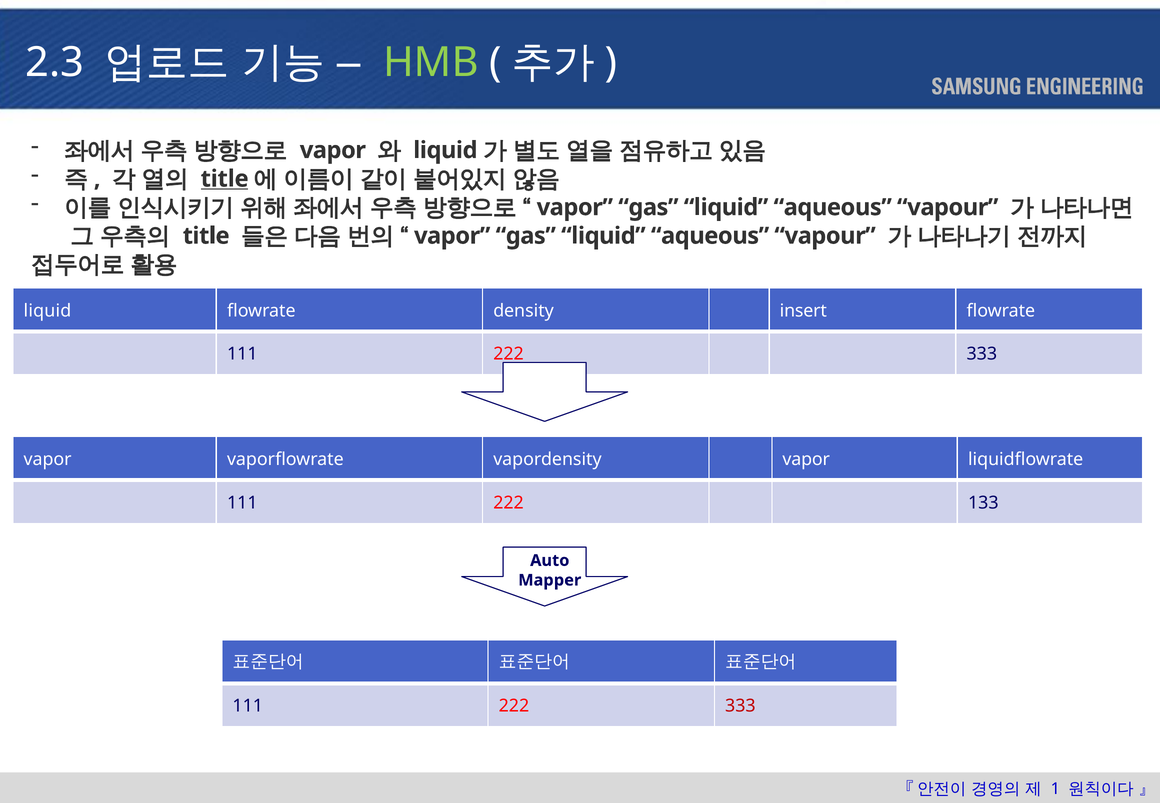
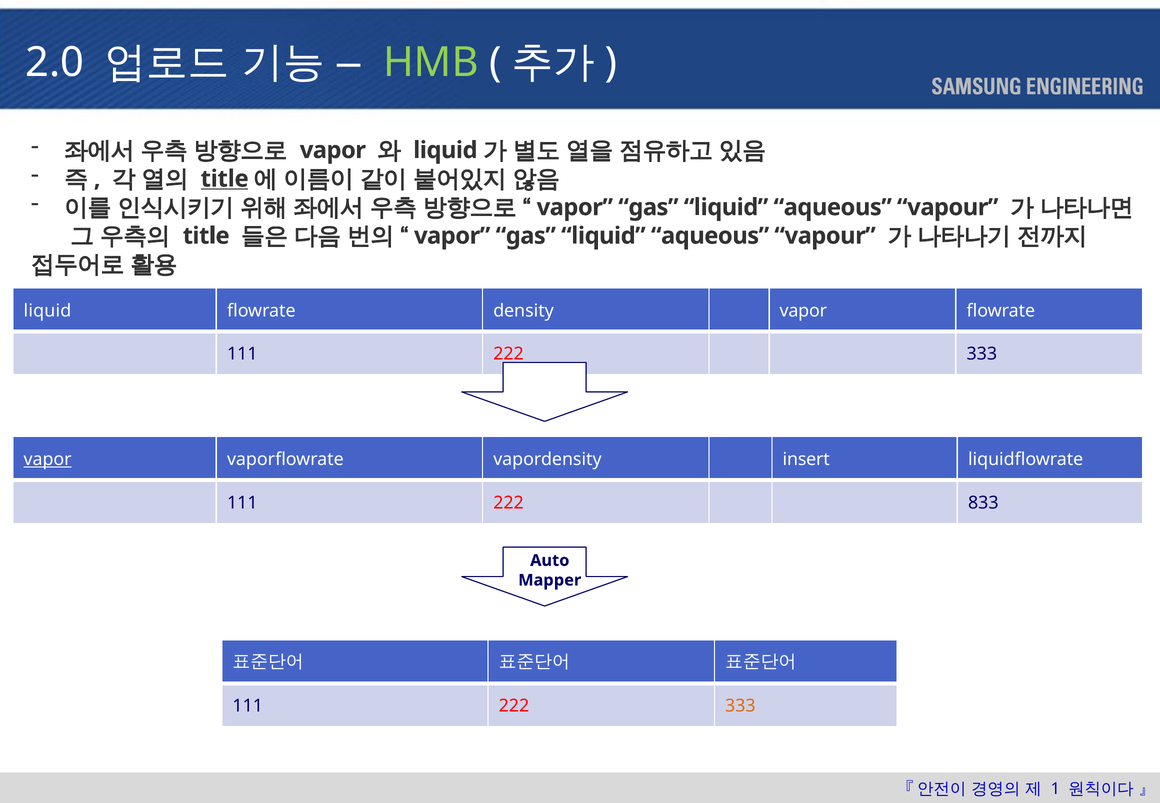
2.3: 2.3 -> 2.0 (55, 62)
density insert: insert -> vapor (803, 311)
vapor underline: none -> present (48, 459)
vapordensity vapor: vapor -> insert (806, 459)
133: 133 -> 833 (983, 503)
333 colour: red -> orange (740, 706)
